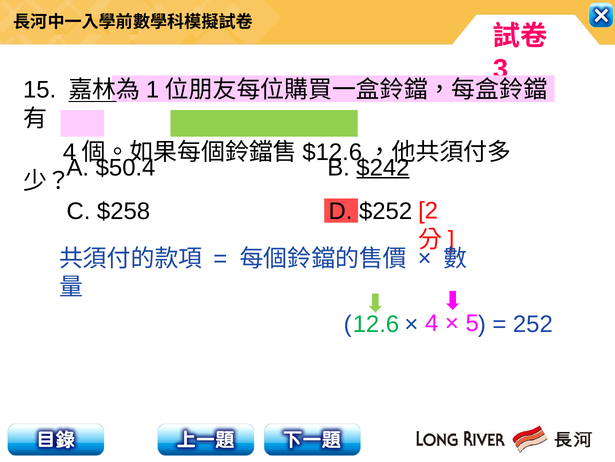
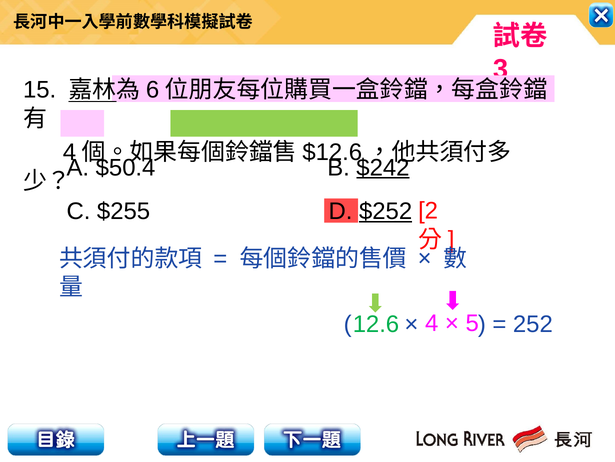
1: 1 -> 6 (153, 90)
$258: $258 -> $255 (124, 211)
$252 underline: none -> present (386, 211)
